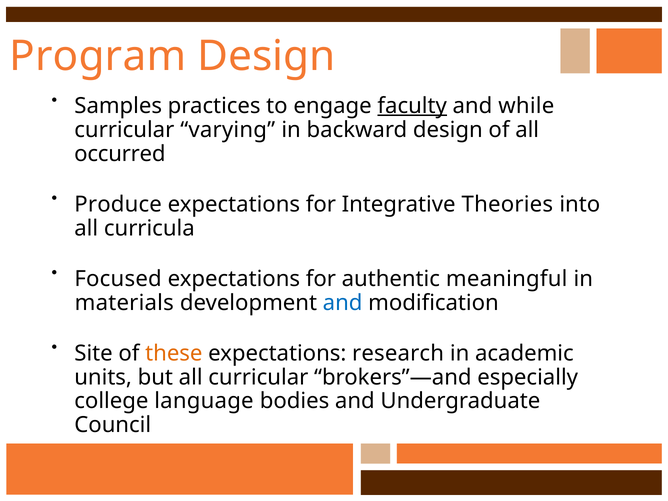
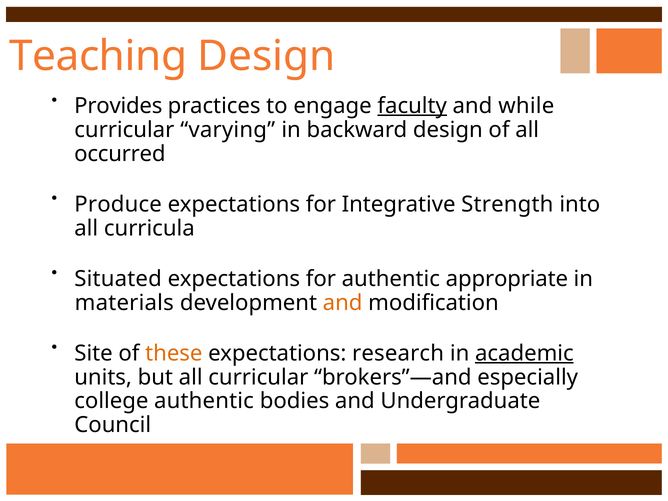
Program: Program -> Teaching (98, 56)
Samples: Samples -> Provides (118, 106)
Theories: Theories -> Strength (507, 204)
Focused: Focused -> Situated (118, 279)
meaningful: meaningful -> appropriate (507, 279)
and colour: blue -> orange (343, 303)
academic underline: none -> present (524, 353)
college language: language -> authentic (204, 401)
